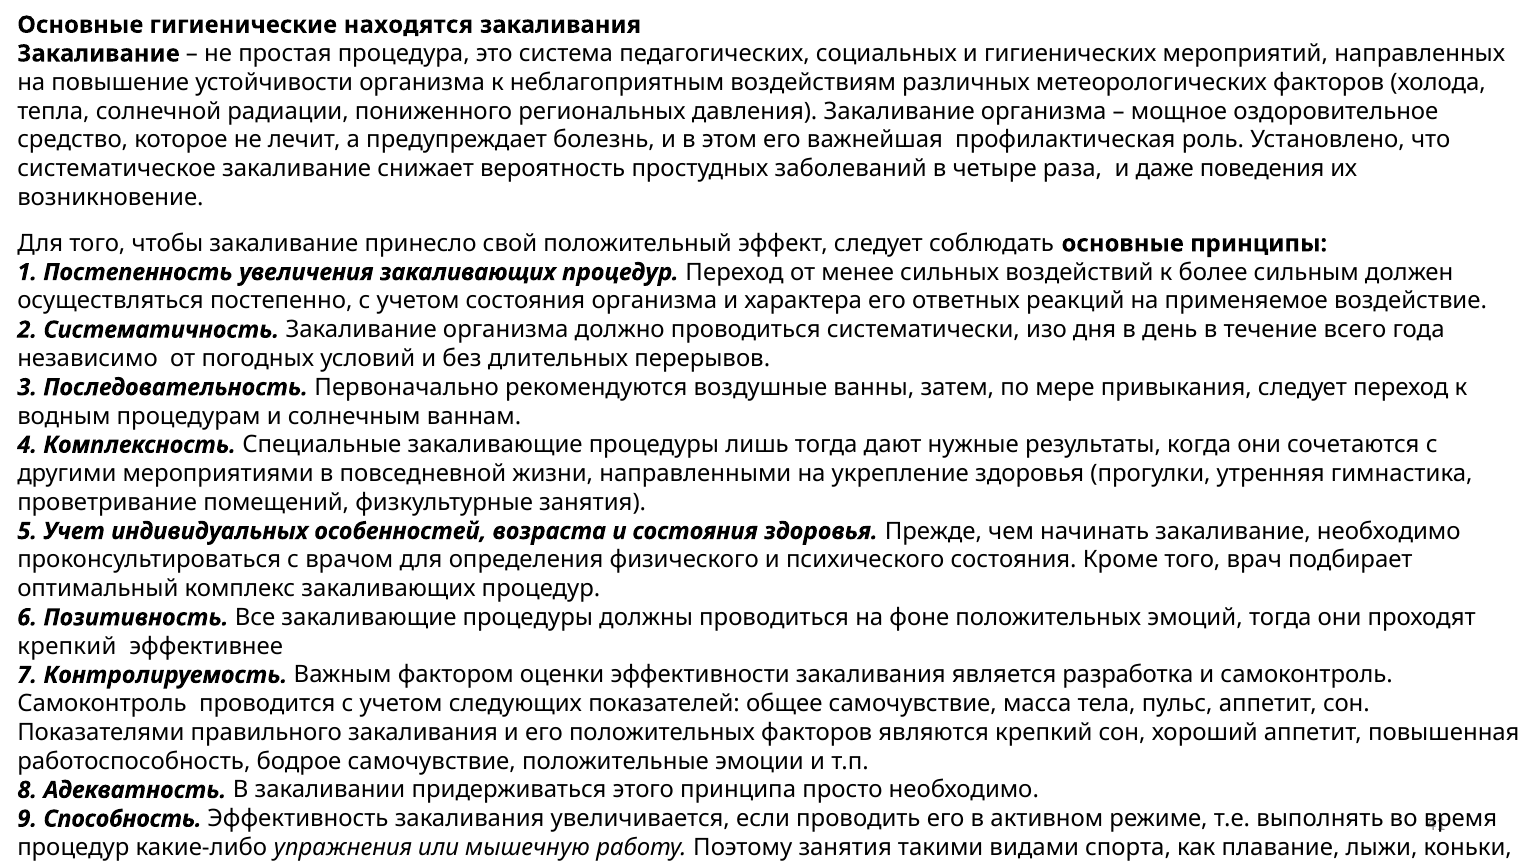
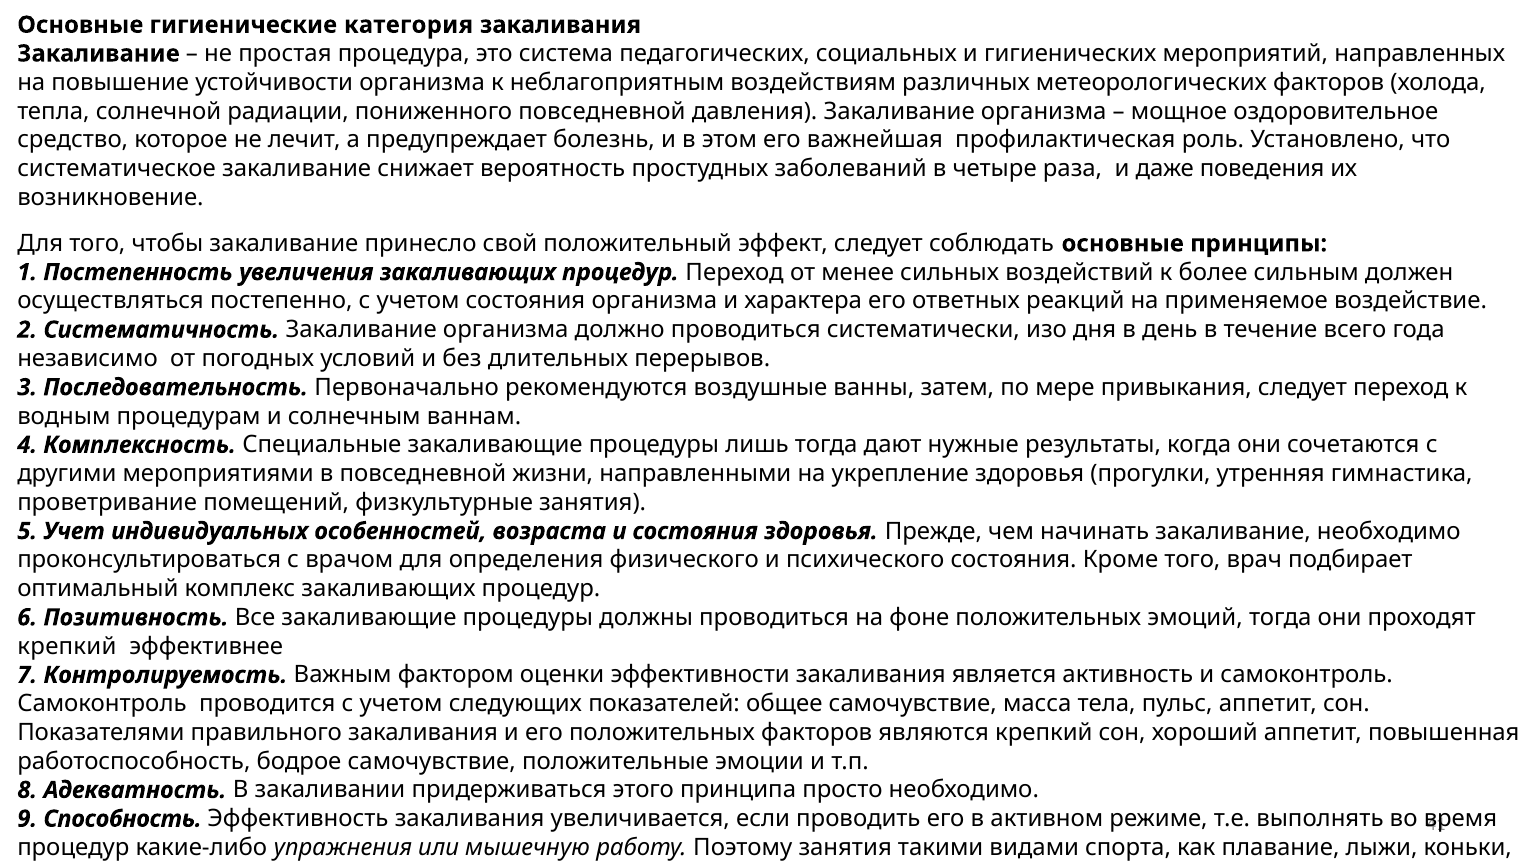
находятся: находятся -> категория (408, 25)
пониженного региональных: региональных -> повседневной (602, 111)
разработка: разработка -> активность (1128, 675)
